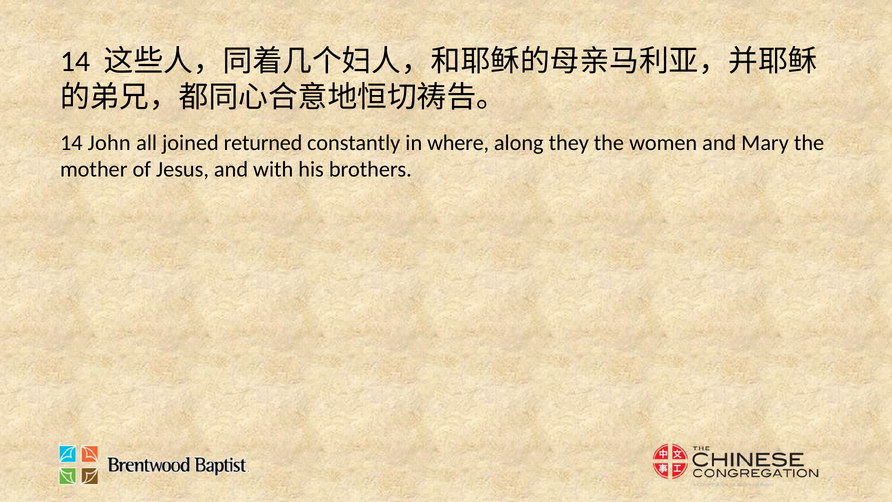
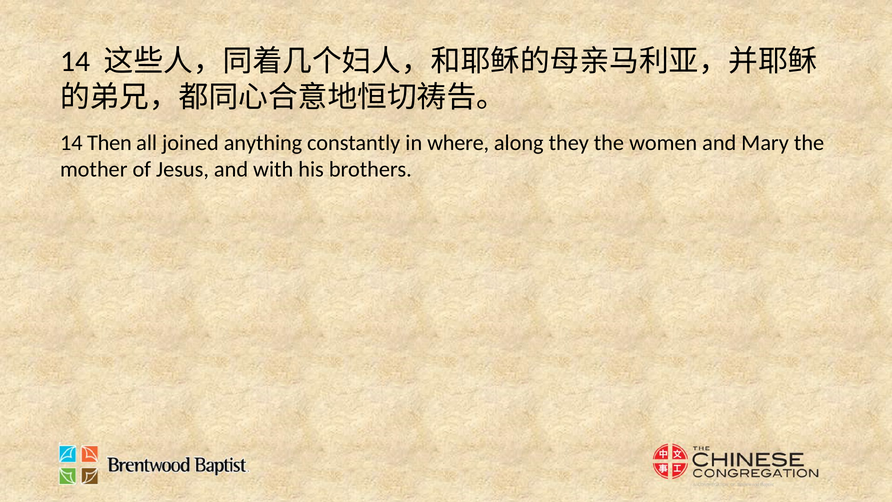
John: John -> Then (109, 143)
returned: returned -> anything (263, 143)
